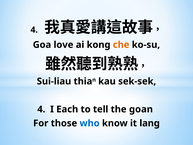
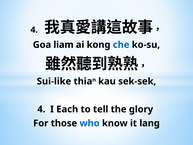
love: love -> liam (64, 45)
che colour: orange -> blue (121, 45)
Sui-liau: Sui-liau -> Sui-like (54, 81)
goan: goan -> glory (141, 109)
